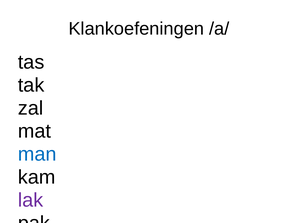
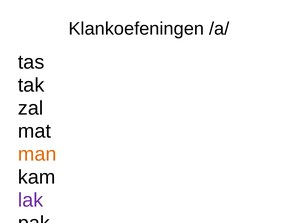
man colour: blue -> orange (37, 155)
